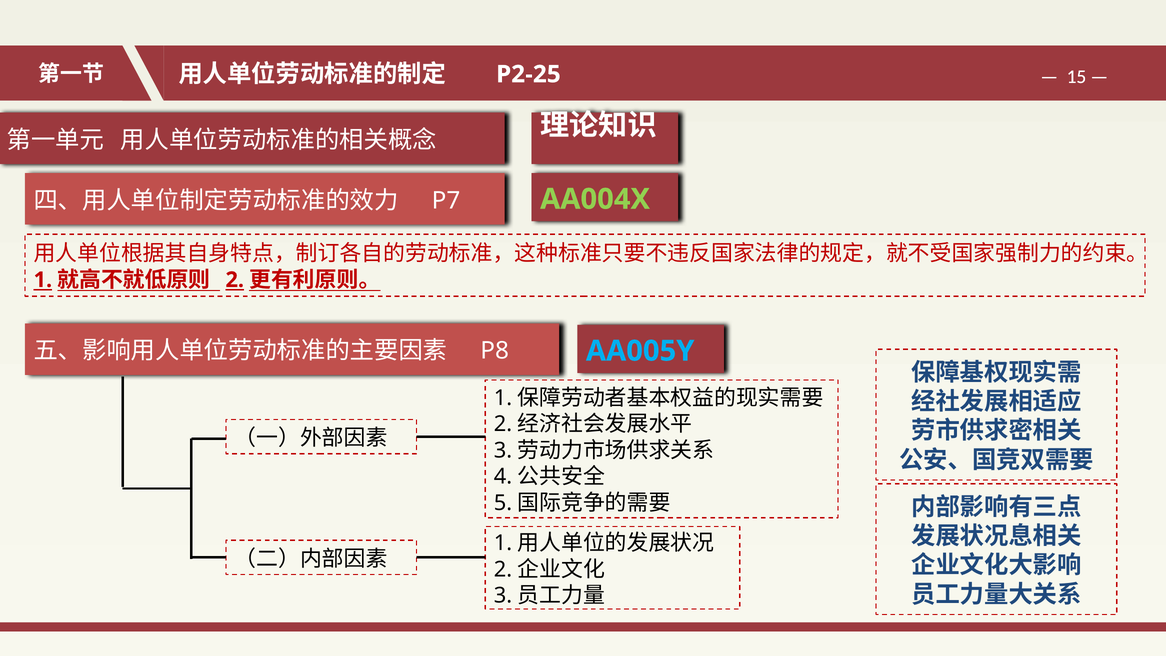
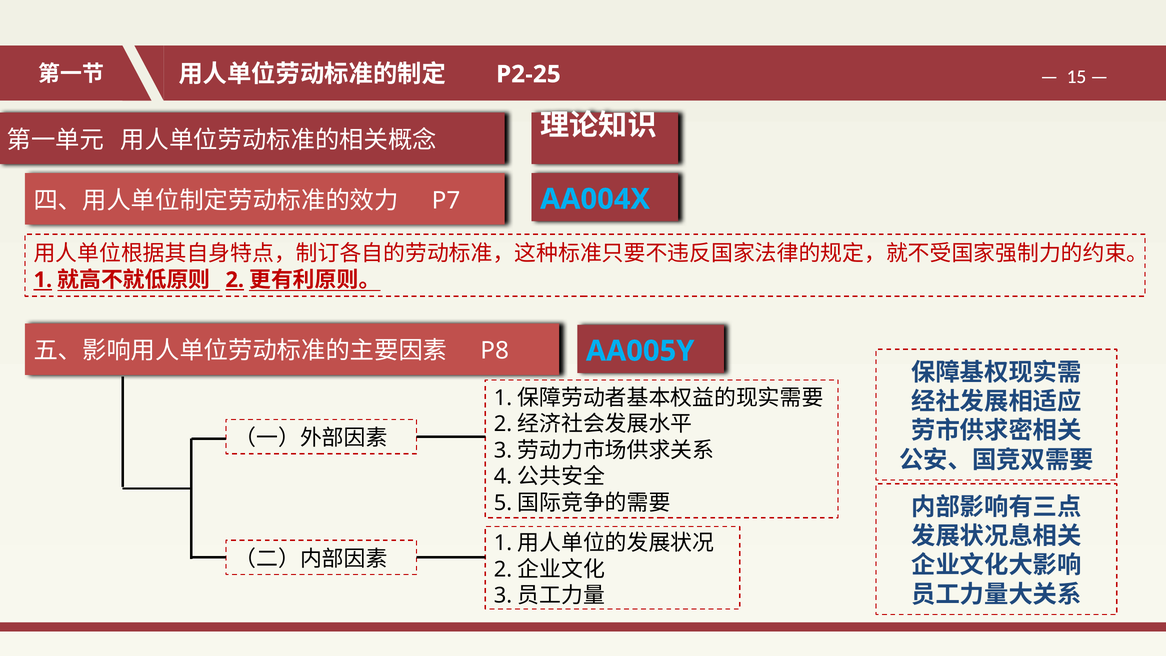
AA004X colour: light green -> light blue (595, 199)
